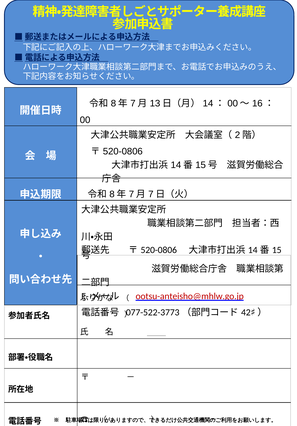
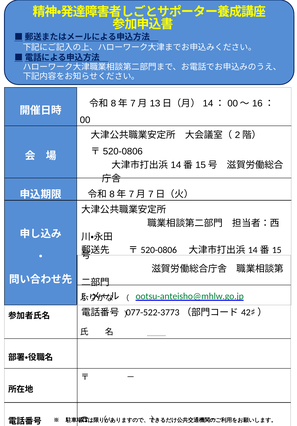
ootsu-anteisho@mhlw.go.jp colour: red -> green (190, 296)
